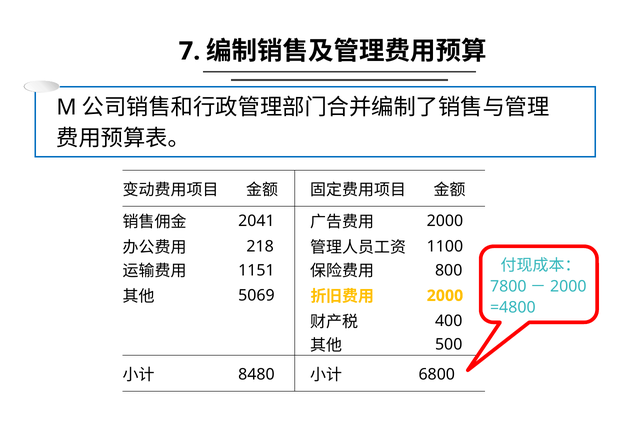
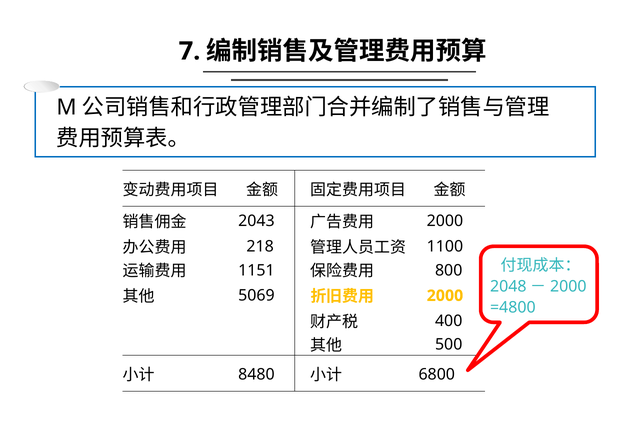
2041: 2041 -> 2043 (256, 221)
7800: 7800 -> 2048 (508, 286)
